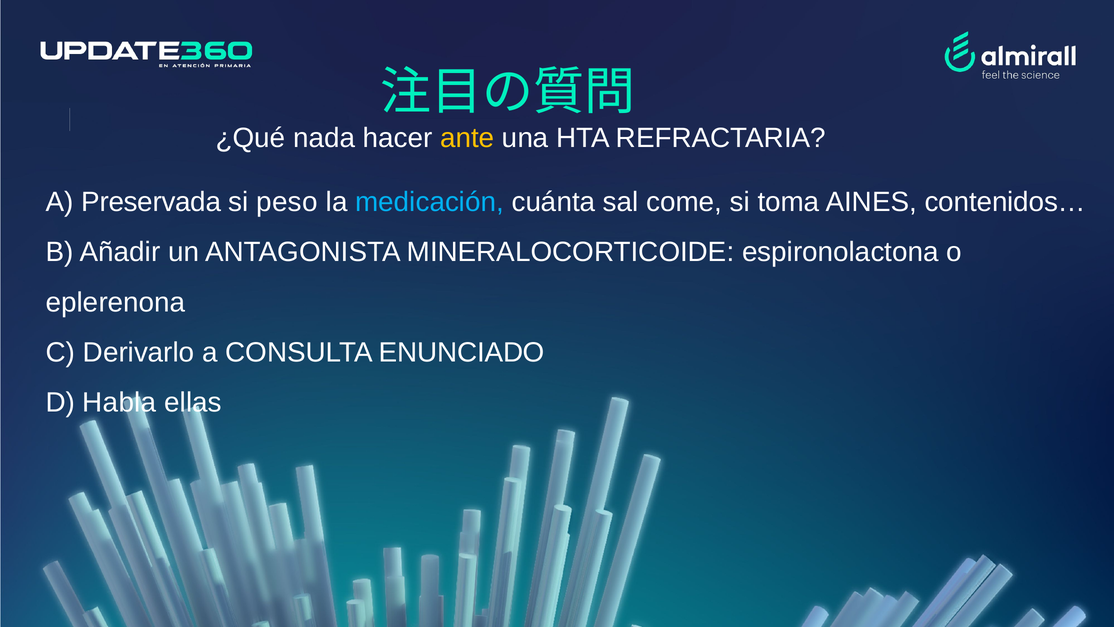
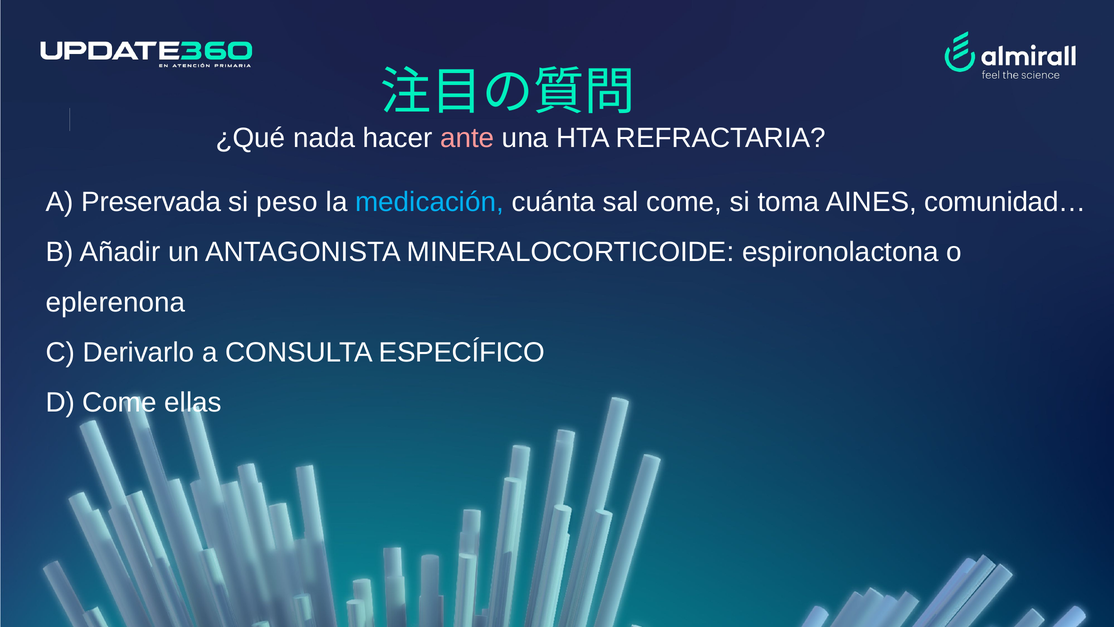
ante colour: yellow -> pink (467, 138)
contenidos…: contenidos… -> comunidad… (1005, 202)
ENUNCIADO: ENUNCIADO -> ESPECÍFICO (462, 352)
D Habla: Habla -> Come (120, 402)
